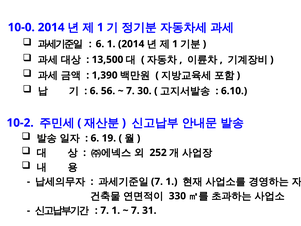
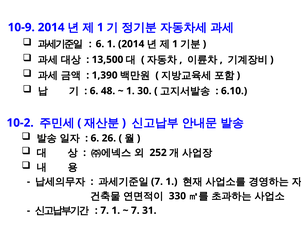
10-0: 10-0 -> 10-9 (21, 27)
56: 56 -> 48 (108, 91)
7: 7 -> 1 (130, 91)
19: 19 -> 26 (109, 138)
